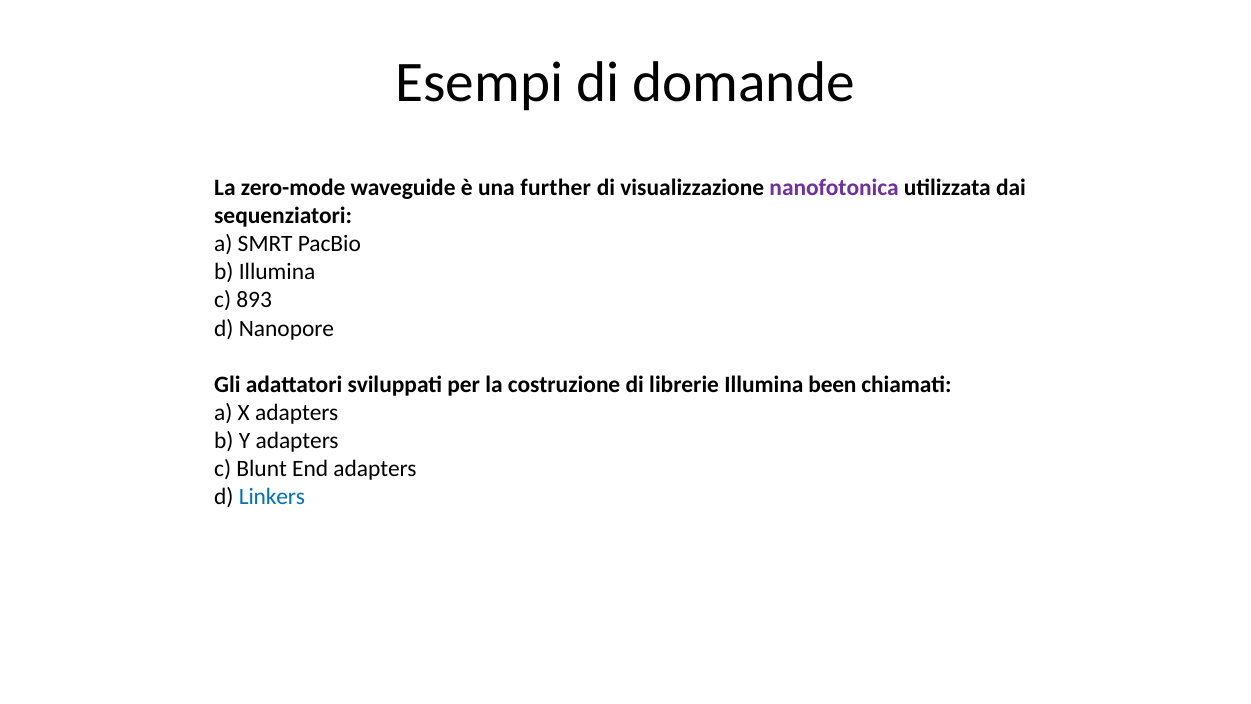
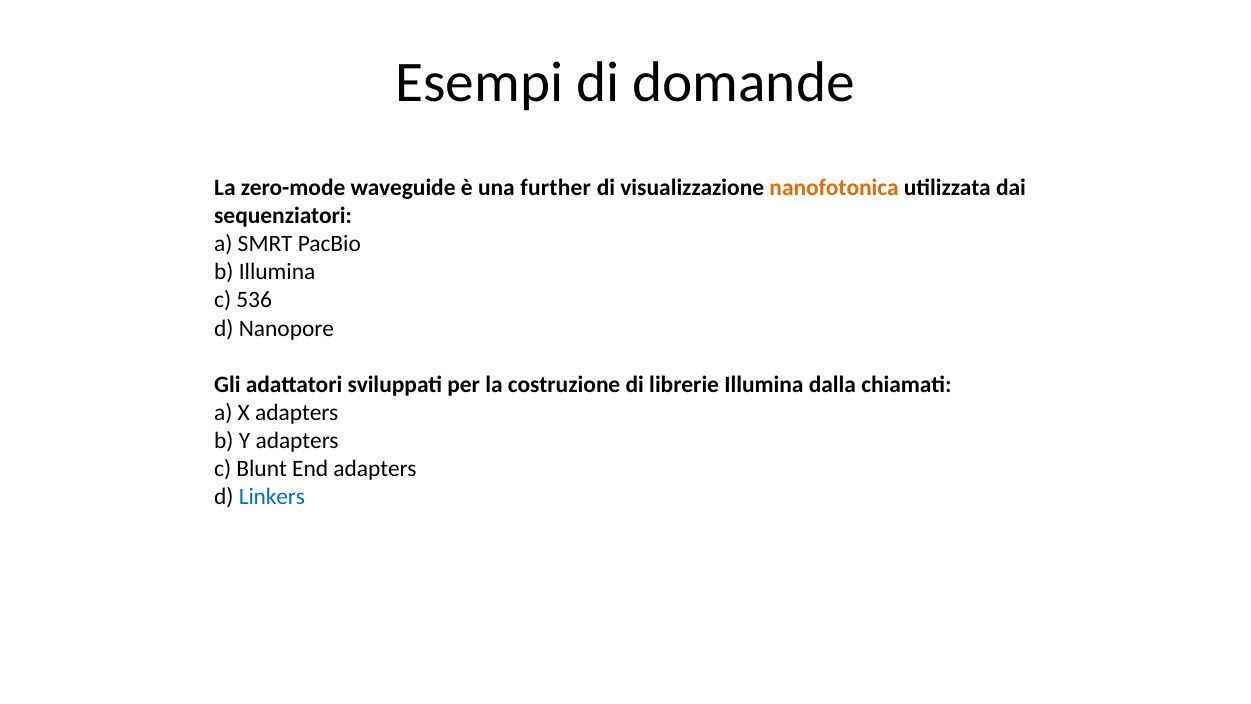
nanofotonica colour: purple -> orange (834, 187)
893: 893 -> 536 (254, 300)
been: been -> dalla (832, 384)
